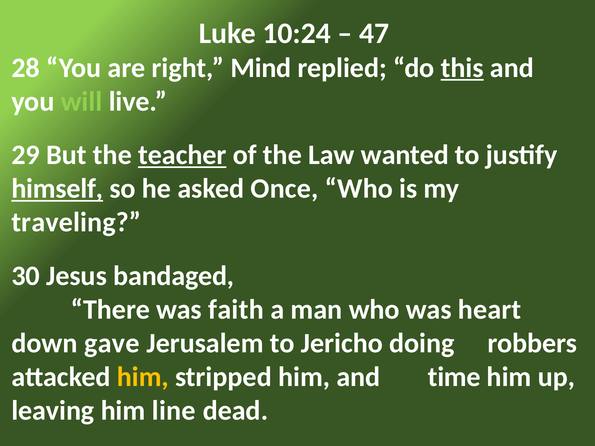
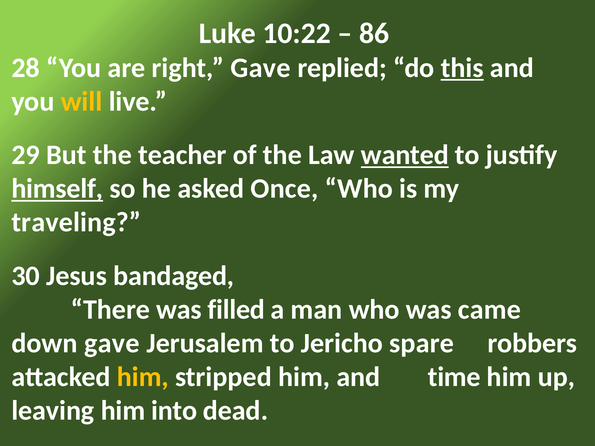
10:24: 10:24 -> 10:22 (297, 33)
47: 47 -> 86 (374, 33)
right Mind: Mind -> Gave (261, 68)
will colour: light green -> yellow (82, 102)
teacher underline: present -> none (182, 155)
wanted underline: none -> present (405, 155)
faith: faith -> filled (236, 310)
heart: heart -> came (490, 310)
doing: doing -> spare (422, 343)
line: line -> into (174, 411)
